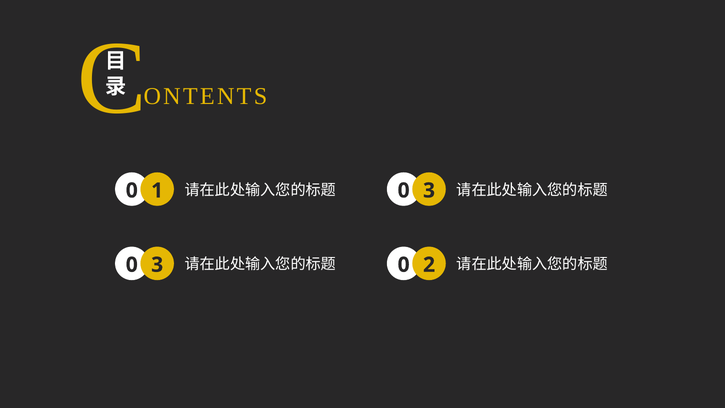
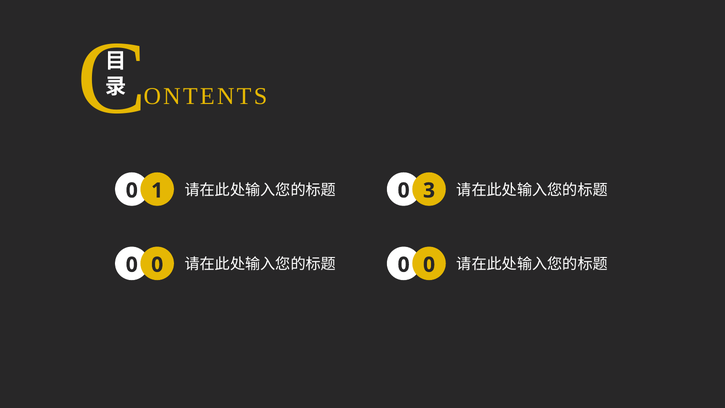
3: 3 -> 0 (157, 265)
2: 2 -> 0 (429, 265)
